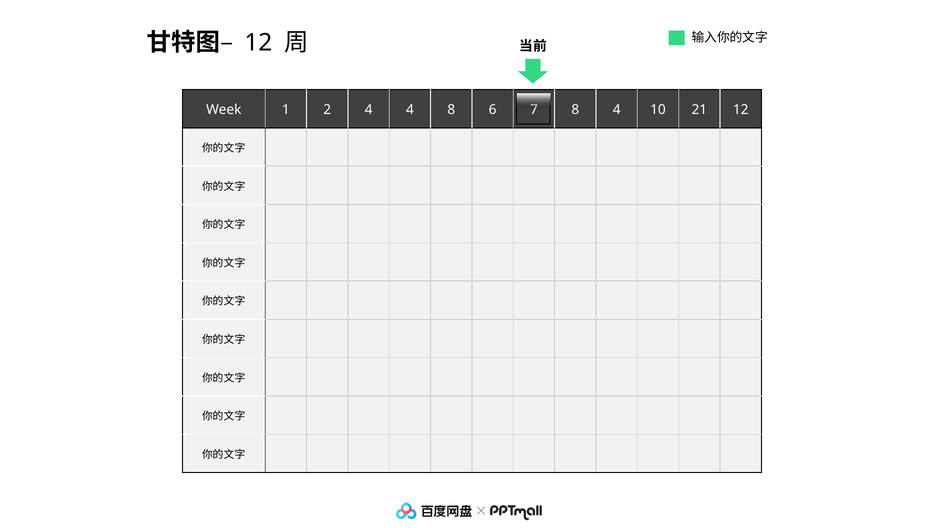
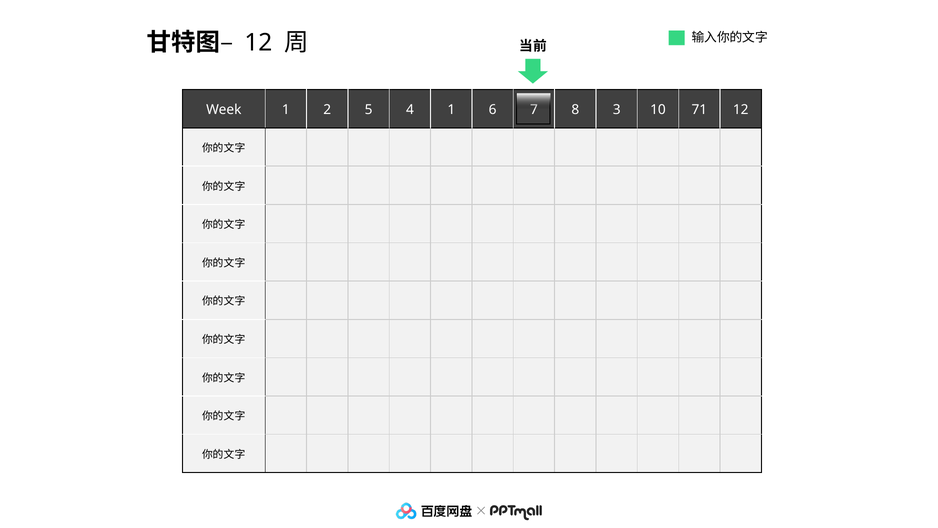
2 4: 4 -> 5 (369, 109)
4 8: 8 -> 1 (451, 109)
8 4: 4 -> 3 (617, 109)
21: 21 -> 71 (699, 109)
